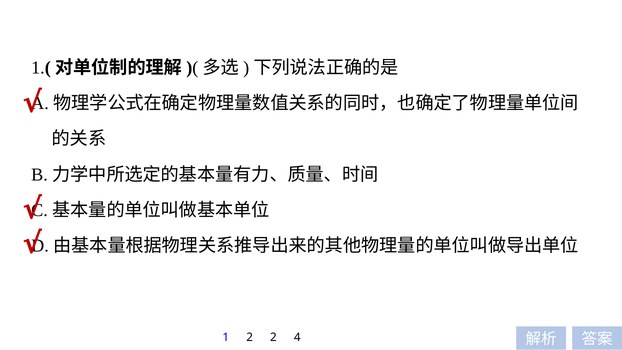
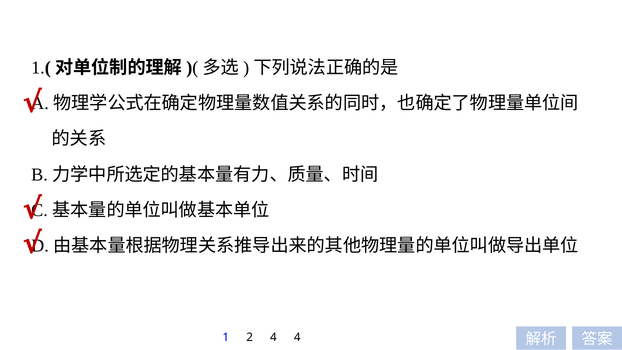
2 2: 2 -> 4 (273, 337)
